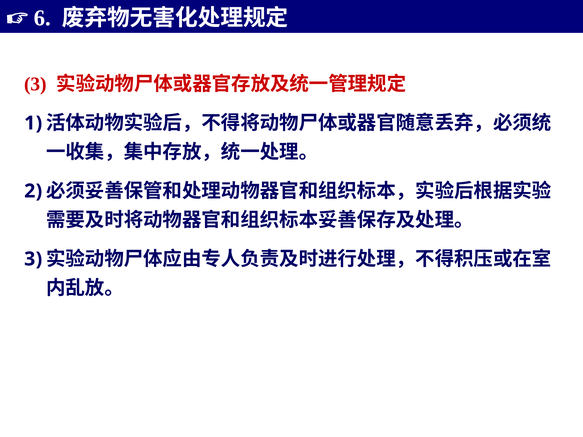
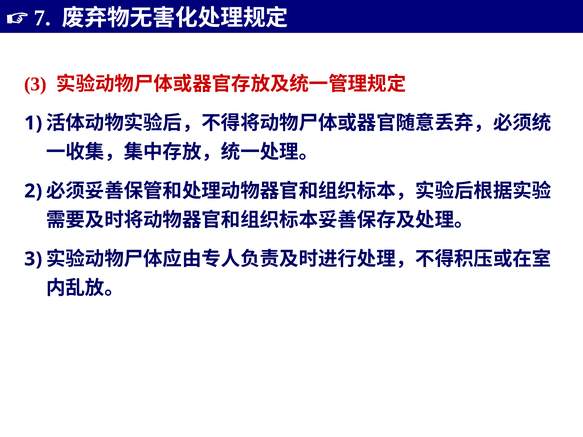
6: 6 -> 7 (42, 18)
